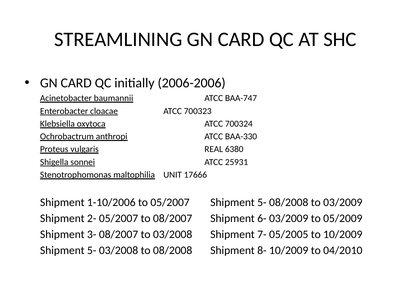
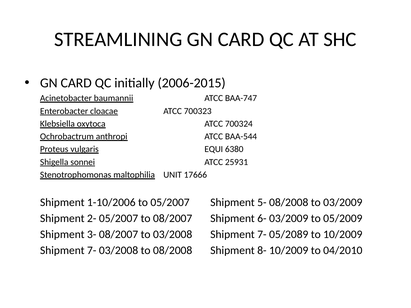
2006-2006: 2006-2006 -> 2006-2015 (192, 83)
BAA-330: BAA-330 -> BAA-544 (241, 137)
REAL: REAL -> EQUI (214, 149)
05/2005: 05/2005 -> 05/2089 (289, 235)
5-: 5- -> 7- (92, 251)
